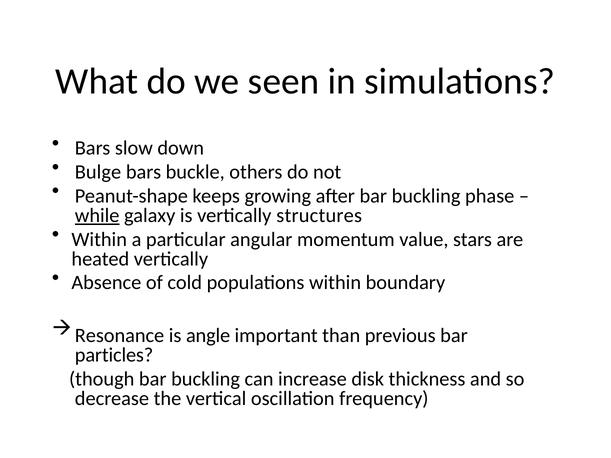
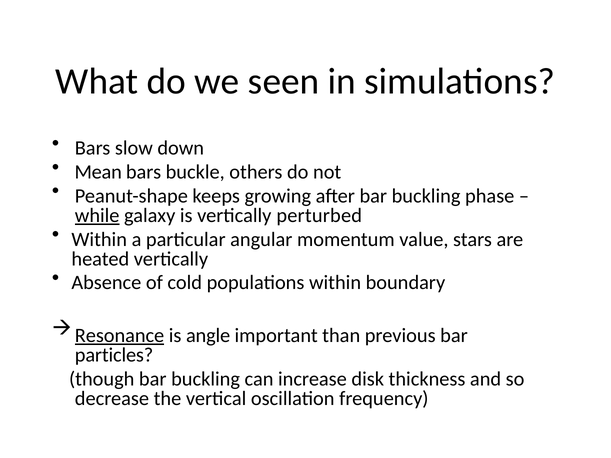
Bulge: Bulge -> Mean (98, 172)
structures: structures -> perturbed (319, 216)
Resonance underline: none -> present (120, 336)
